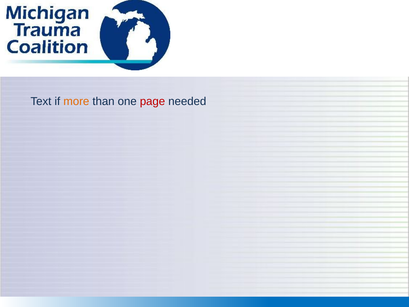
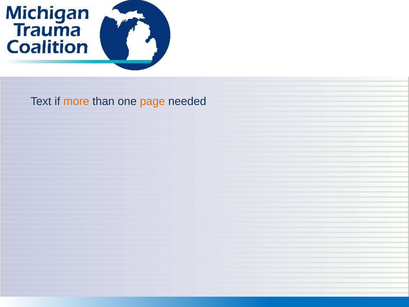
page colour: red -> orange (152, 101)
